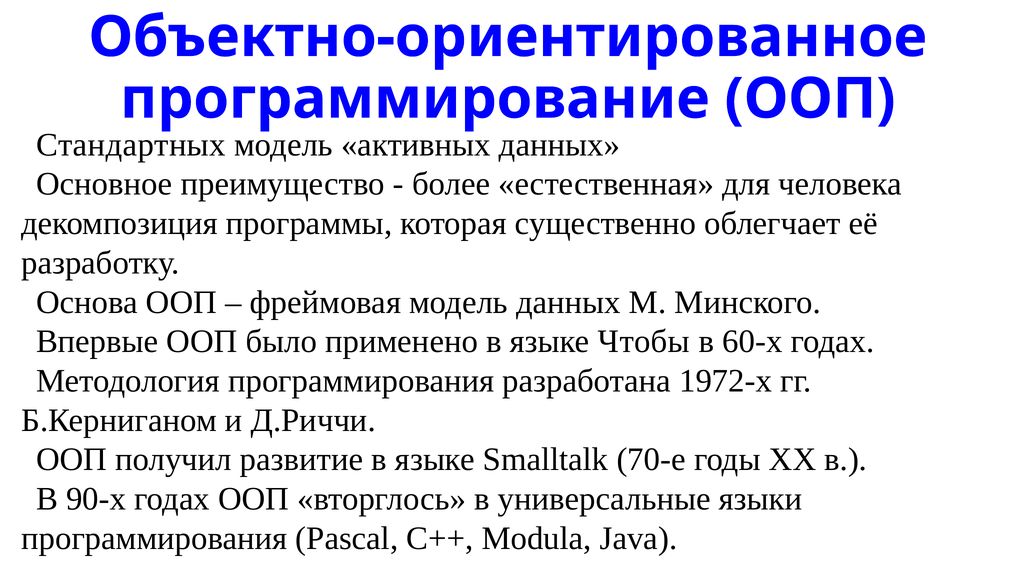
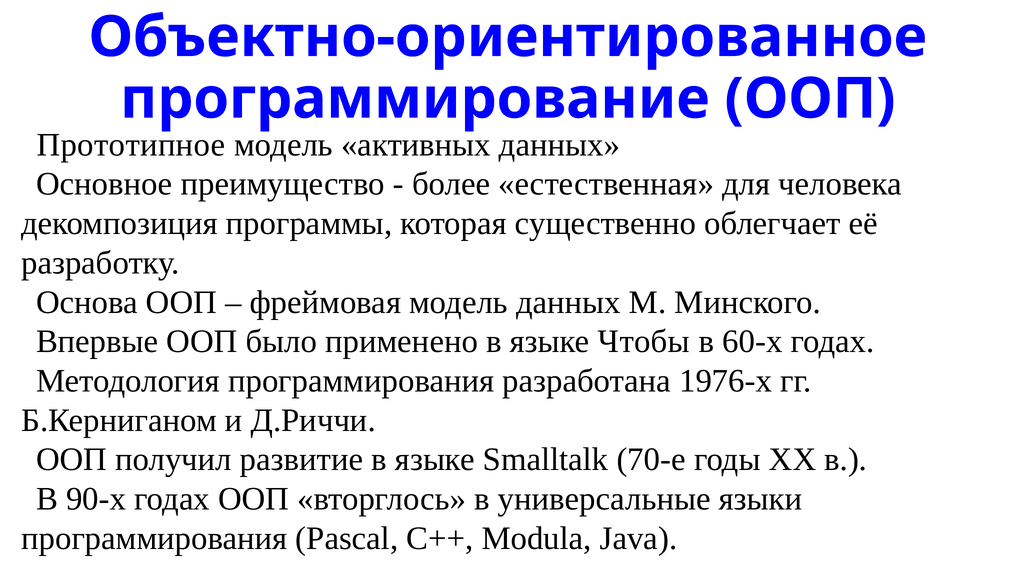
Стандартных: Стандартных -> Прототипное (131, 145)
1972-х: 1972-х -> 1976-х (726, 381)
